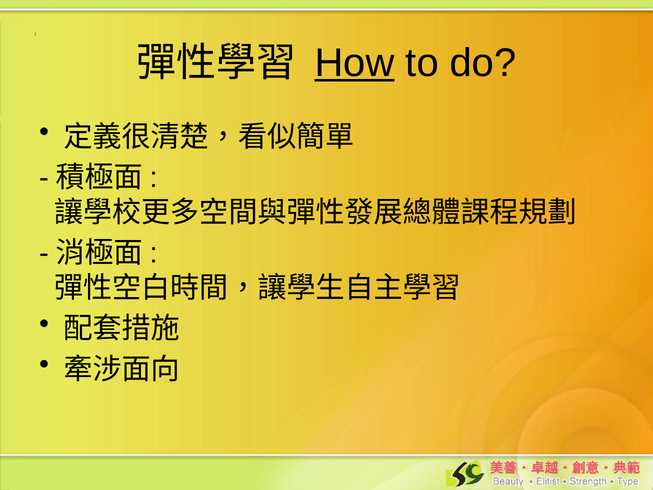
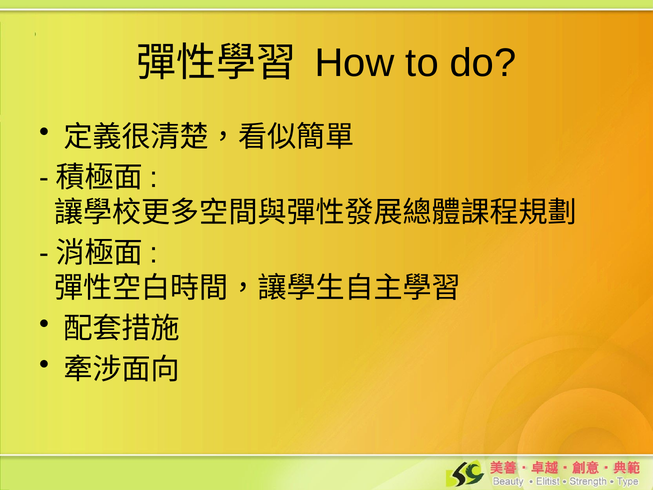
How underline: present -> none (355, 63)
